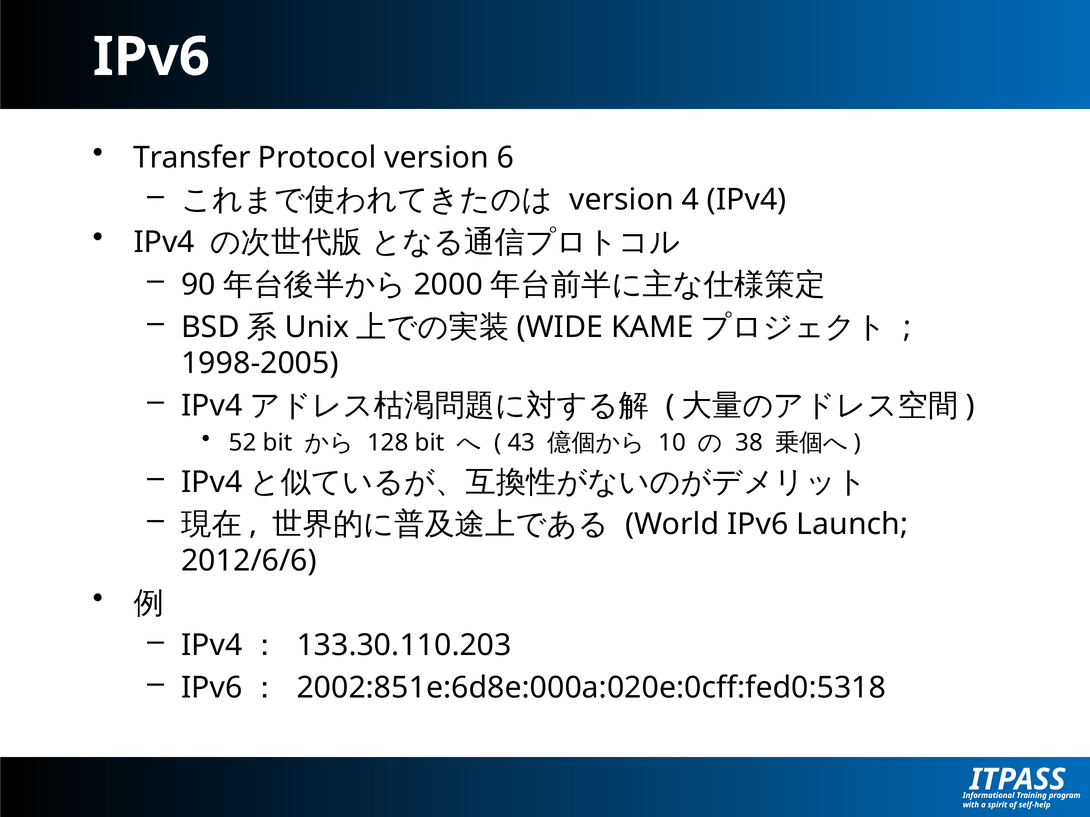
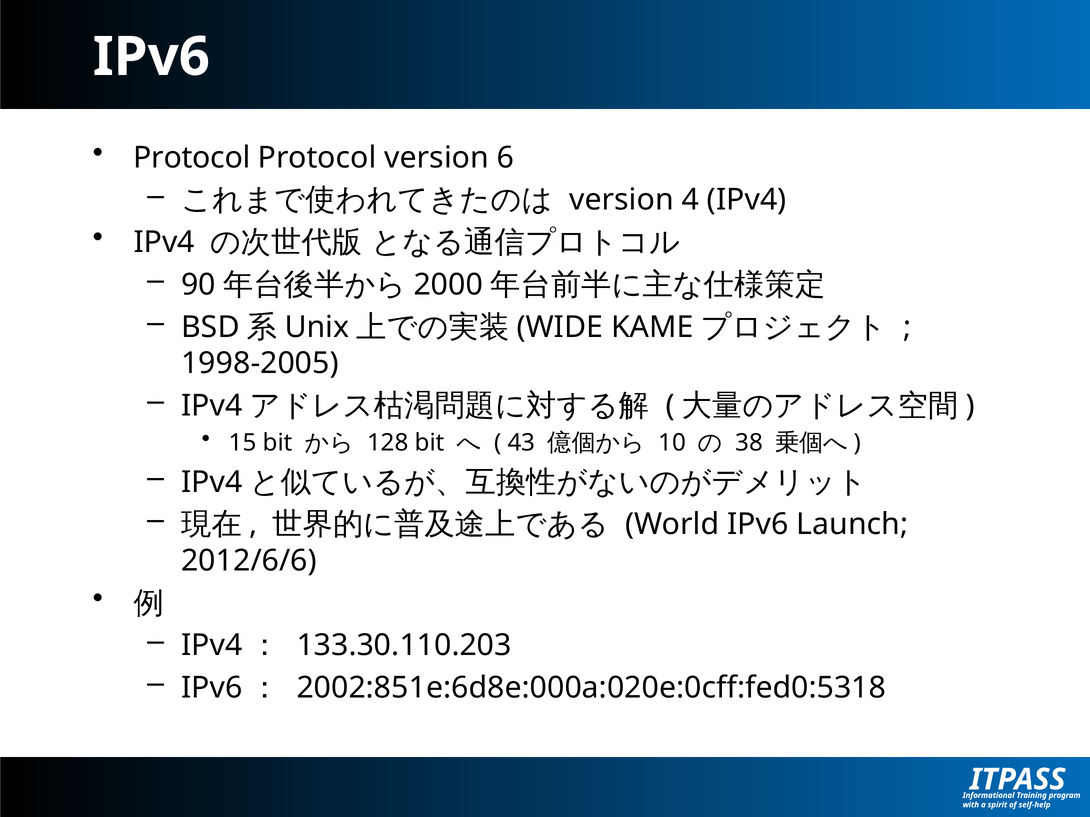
Transfer: Transfer -> Protocol (192, 158)
52: 52 -> 15 (243, 443)
